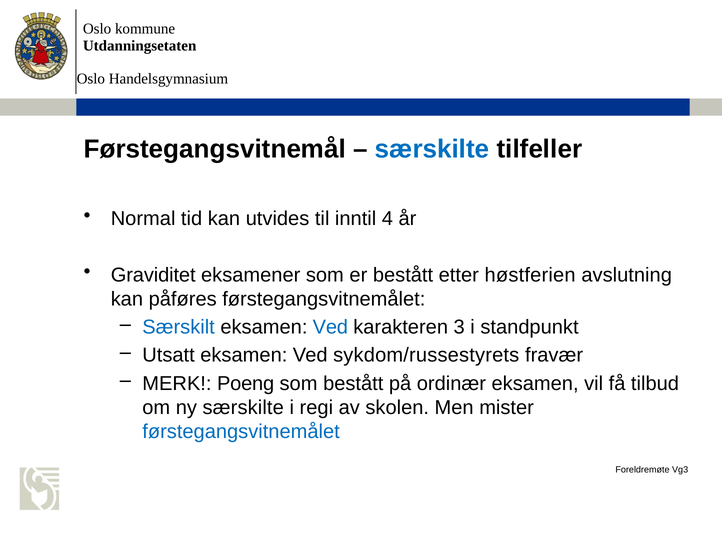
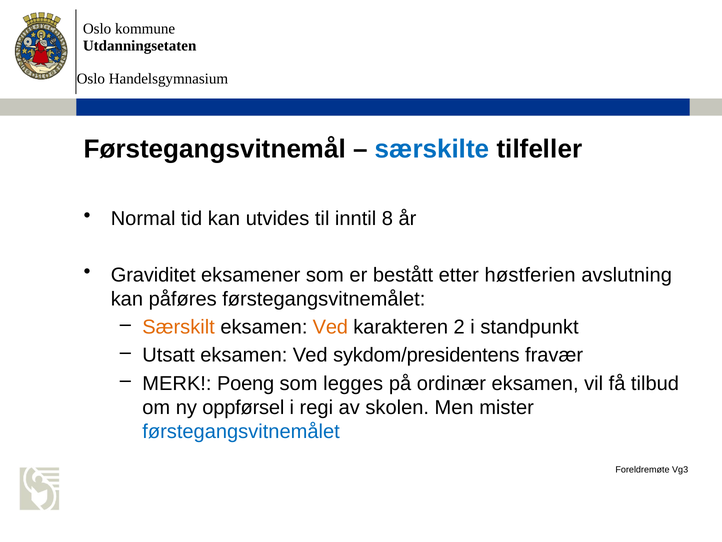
4: 4 -> 8 (387, 219)
Særskilt colour: blue -> orange (179, 327)
Ved colour: blue -> orange (330, 327)
3: 3 -> 2 (459, 327)
sykdom/russestyrets: sykdom/russestyrets -> sykdom/presidentens (426, 355)
som bestått: bestått -> legges (353, 383)
ny særskilte: særskilte -> oppførsel (243, 407)
